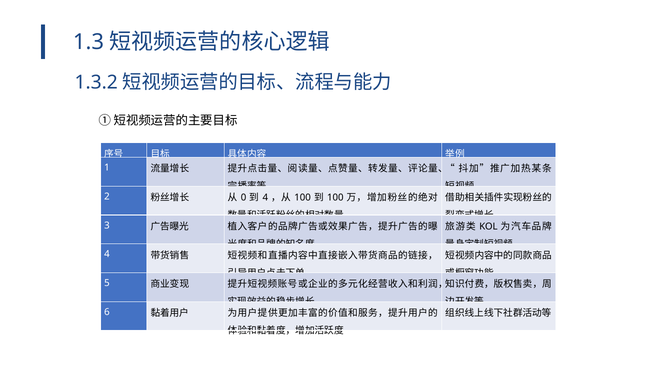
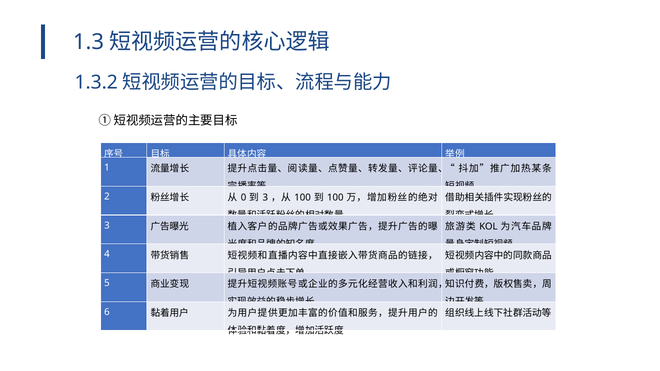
4: 4 -> 3 (265, 198)
